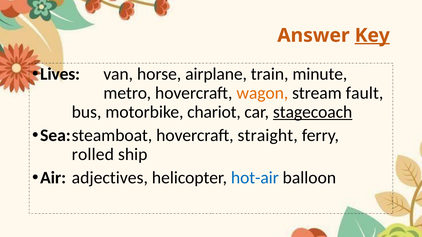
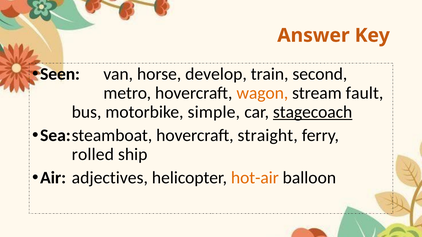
Key underline: present -> none (372, 35)
Lives: Lives -> Seen (60, 74)
airplane: airplane -> develop (216, 74)
minute: minute -> second (320, 74)
chariot: chariot -> simple (214, 112)
hot-air colour: blue -> orange (255, 178)
